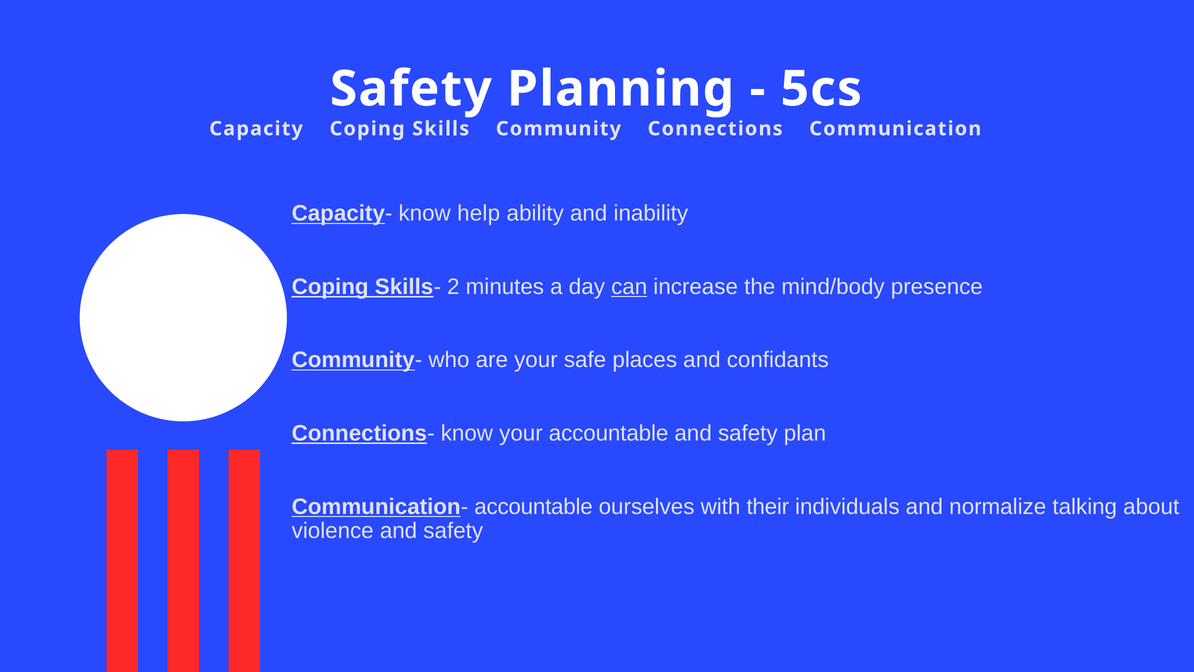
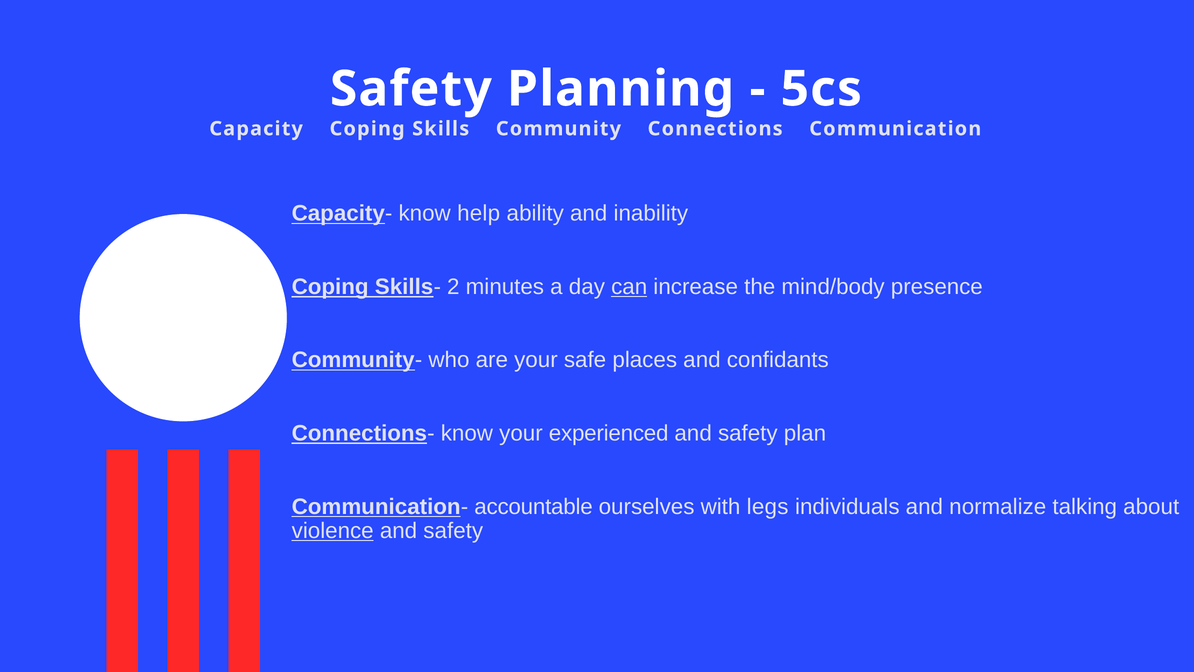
your accountable: accountable -> experienced (609, 433)
their: their -> legs (768, 506)
violence underline: none -> present (333, 531)
